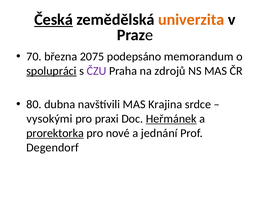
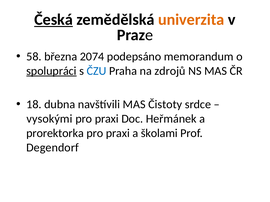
70: 70 -> 58 (34, 57)
2075: 2075 -> 2074 (92, 57)
ČZU colour: purple -> blue (97, 71)
80: 80 -> 18 (34, 105)
Krajina: Krajina -> Čistoty (165, 105)
Heřmánek underline: present -> none (171, 119)
prorektorka underline: present -> none (55, 133)
nové: nové -> praxi (118, 133)
jednání: jednání -> školami (159, 133)
